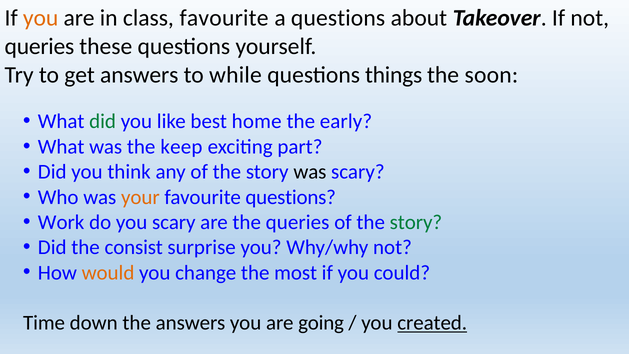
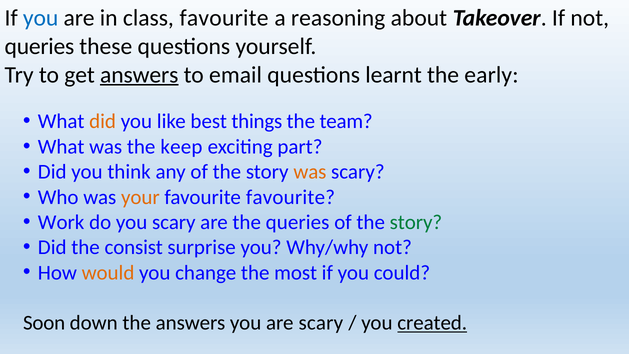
you colour: orange -> blue (41, 18)
a questions: questions -> reasoning (338, 18)
answers underline: none -> present (139, 75)
while: while -> email (236, 75)
things: things -> learnt (394, 75)
soon: soon -> early (491, 75)
did colour: green -> orange (103, 121)
home: home -> things (257, 121)
early: early -> team (346, 121)
was colour: black -> orange (310, 172)
favourite questions: questions -> favourite (290, 197)
Time: Time -> Soon (44, 323)
are going: going -> scary (321, 323)
